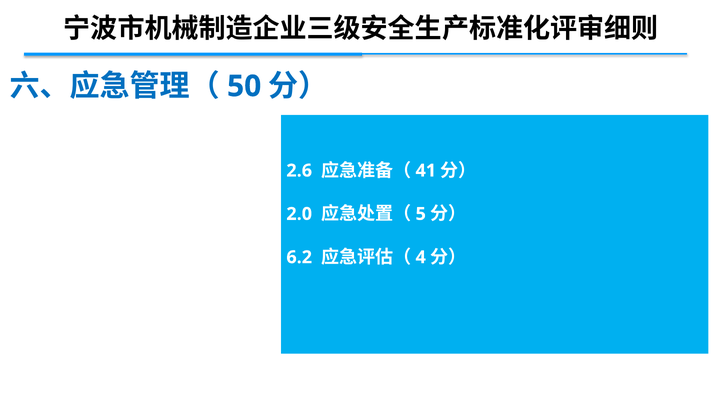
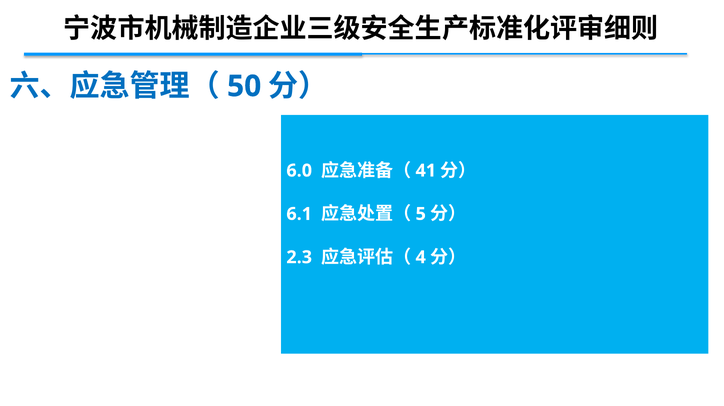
2.6: 2.6 -> 6.0 (299, 170)
2.0: 2.0 -> 6.1 (299, 214)
6.2: 6.2 -> 2.3 (299, 257)
